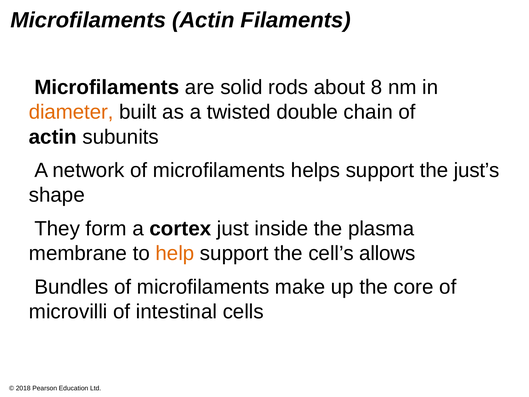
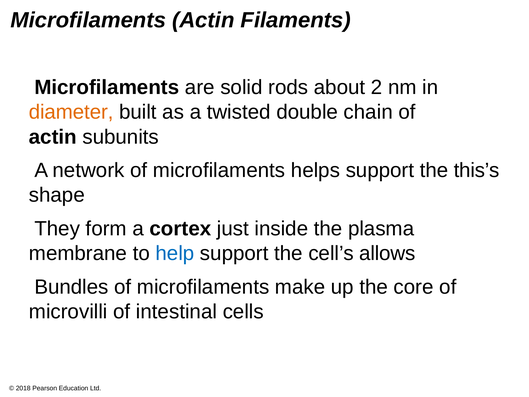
8: 8 -> 2 (377, 87)
just’s: just’s -> this’s (477, 170)
help colour: orange -> blue (175, 253)
